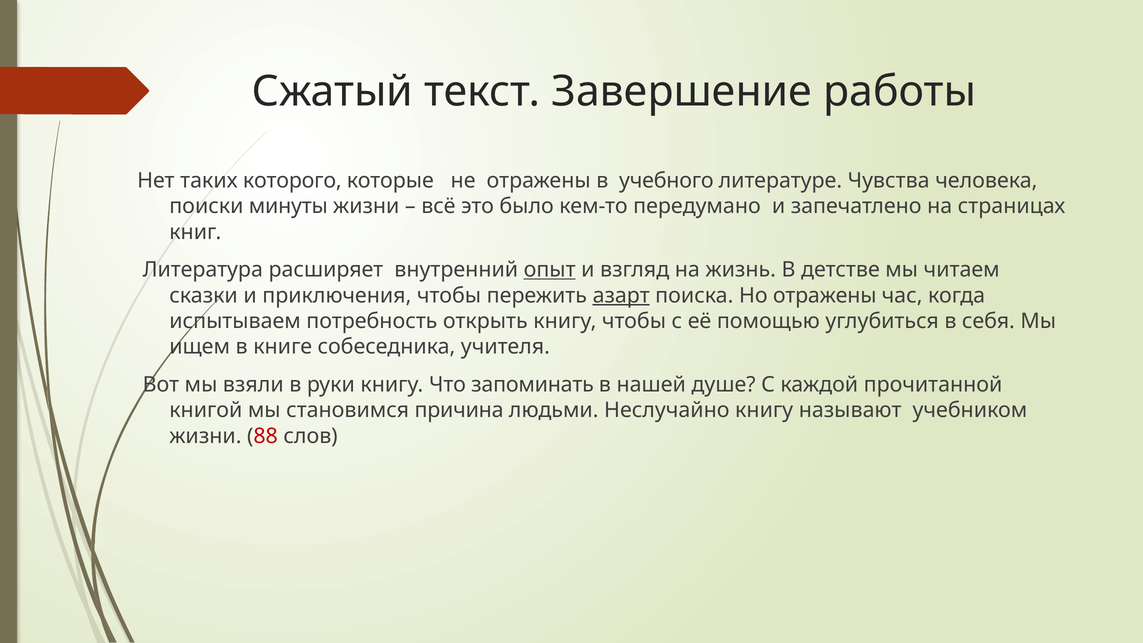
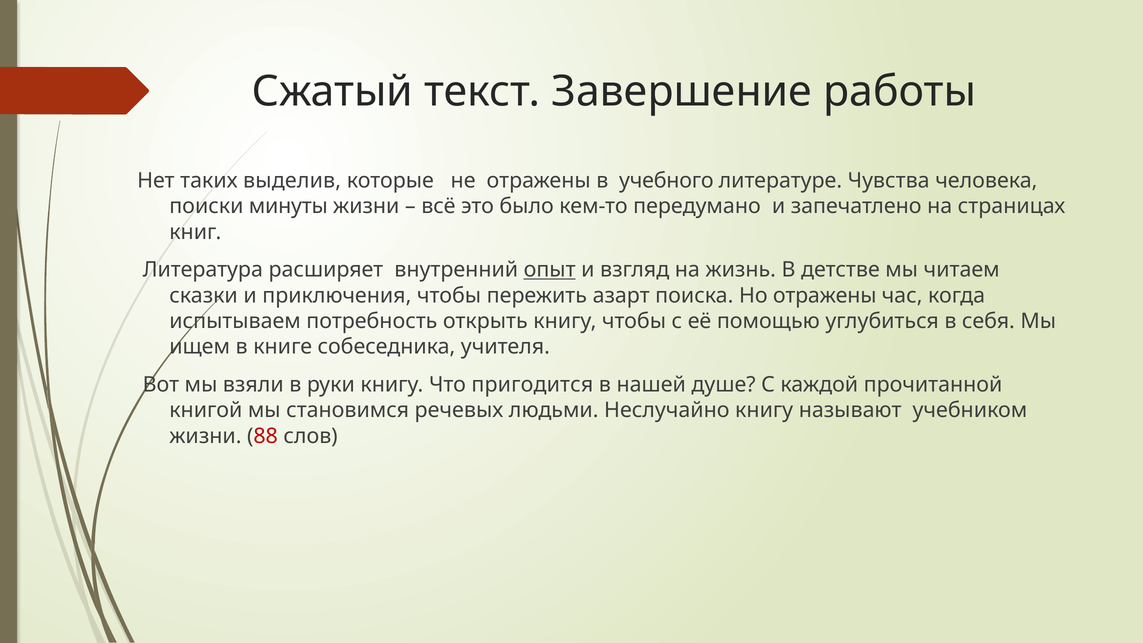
которого: которого -> выделив (292, 181)
азарт underline: present -> none (621, 295)
запоминать: запоминать -> пригодится (532, 384)
причина: причина -> речевых (459, 410)
